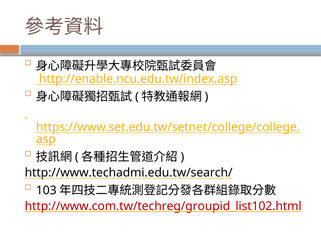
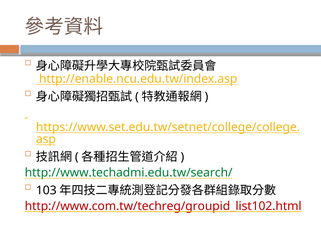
http://www.techadmi.edu.tw/search/ colour: black -> green (129, 173)
